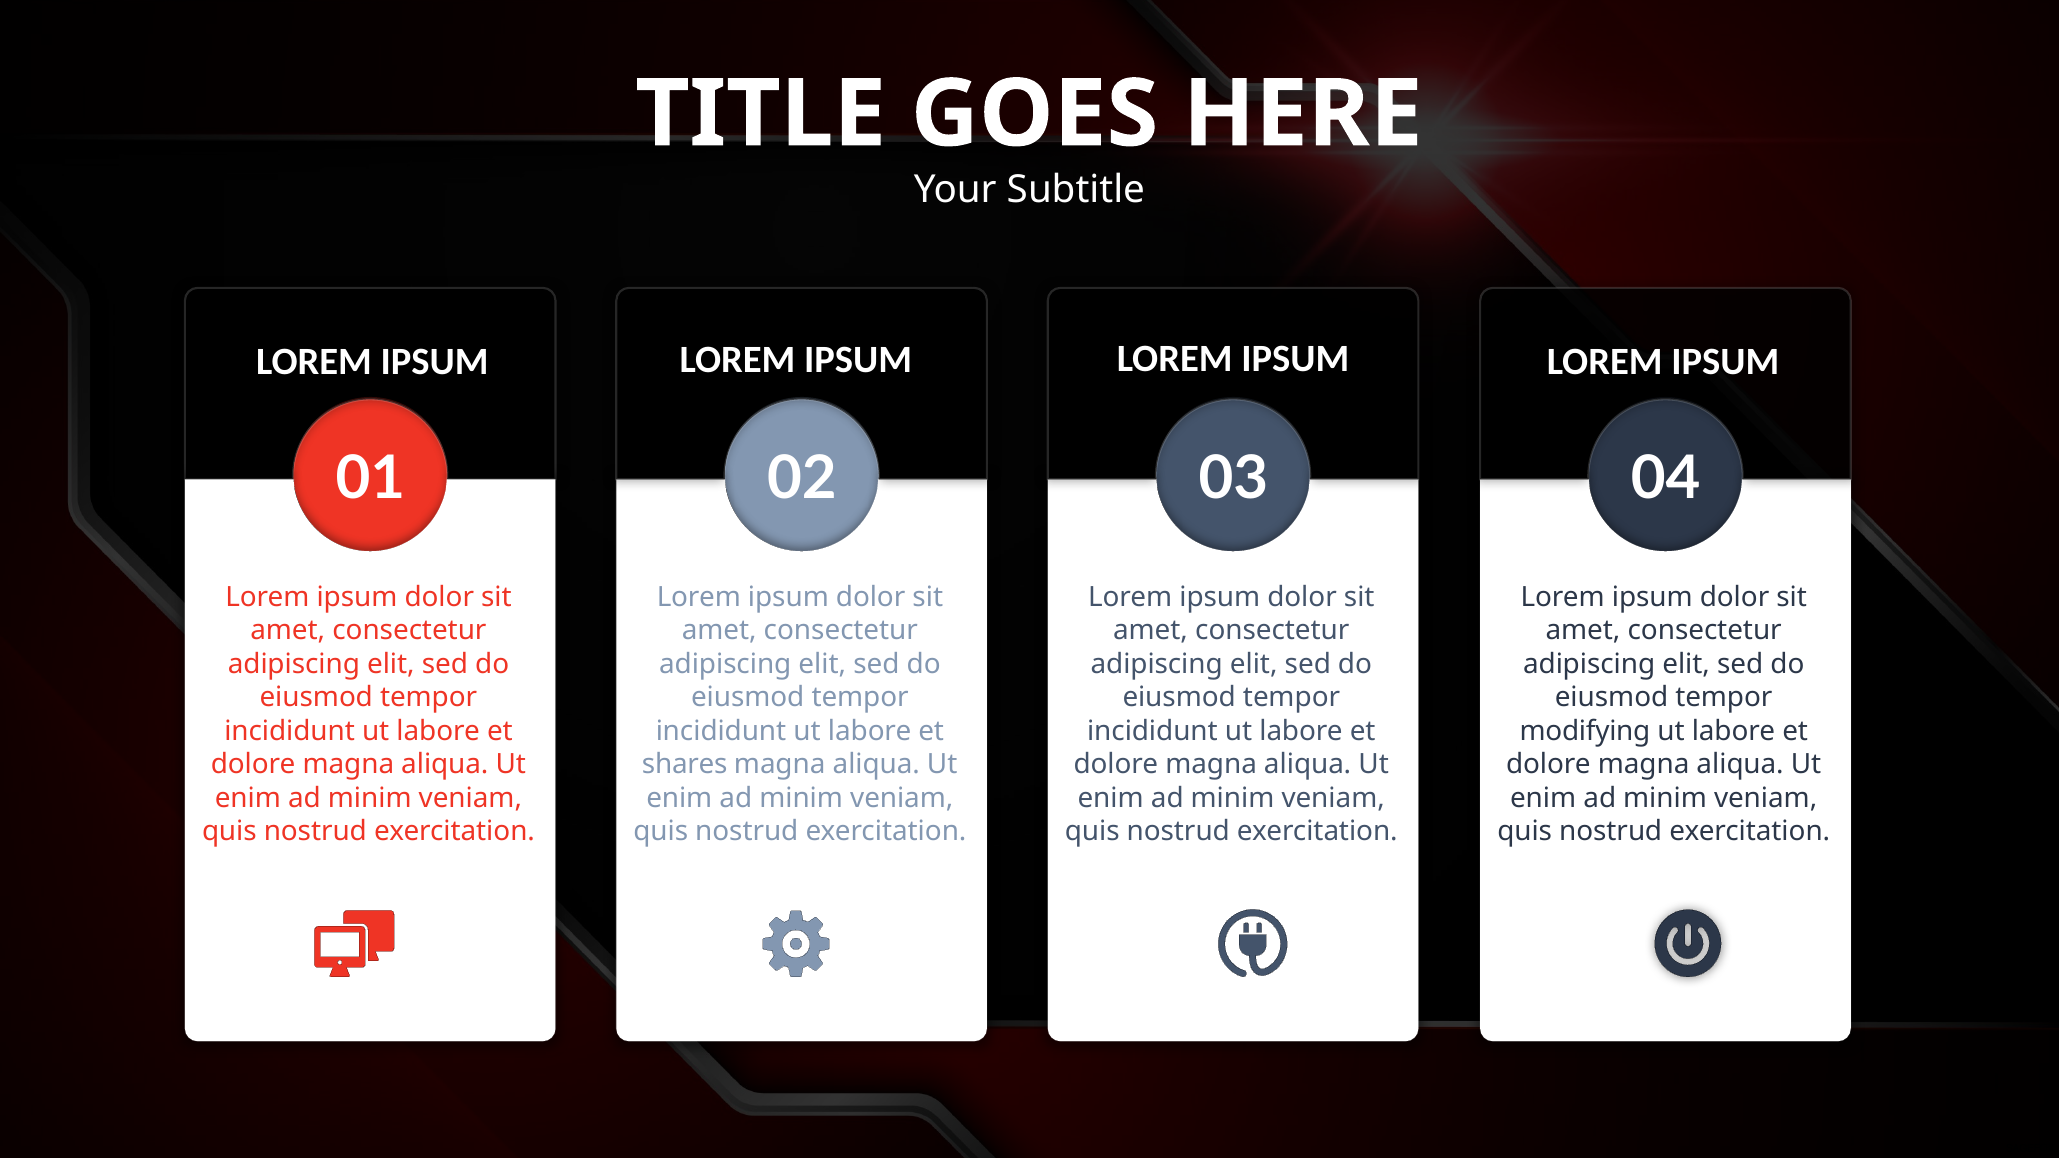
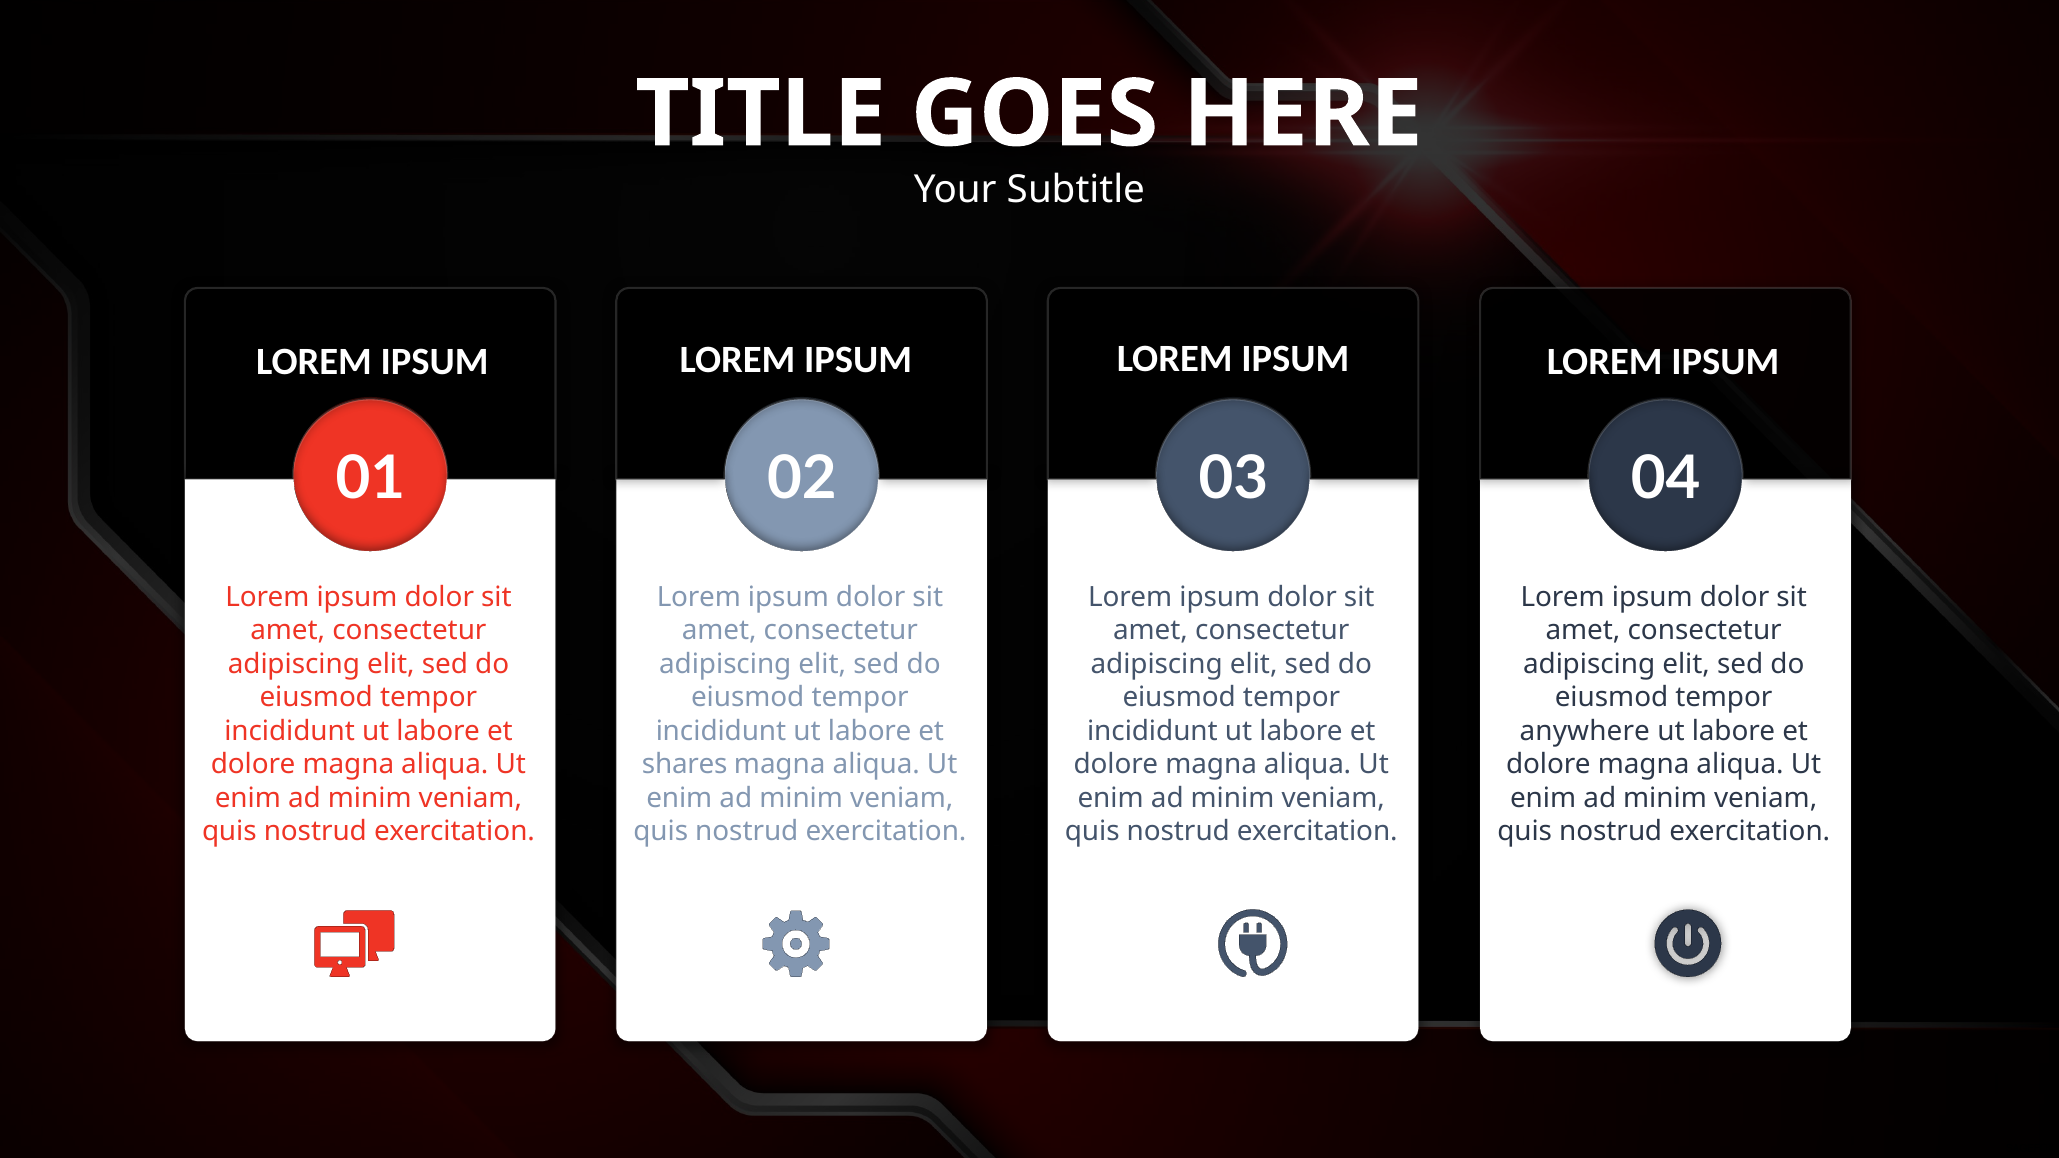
modifying: modifying -> anywhere (1585, 731)
